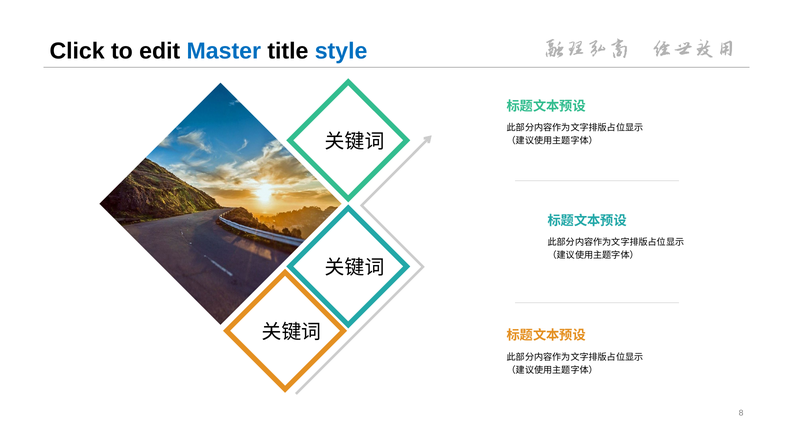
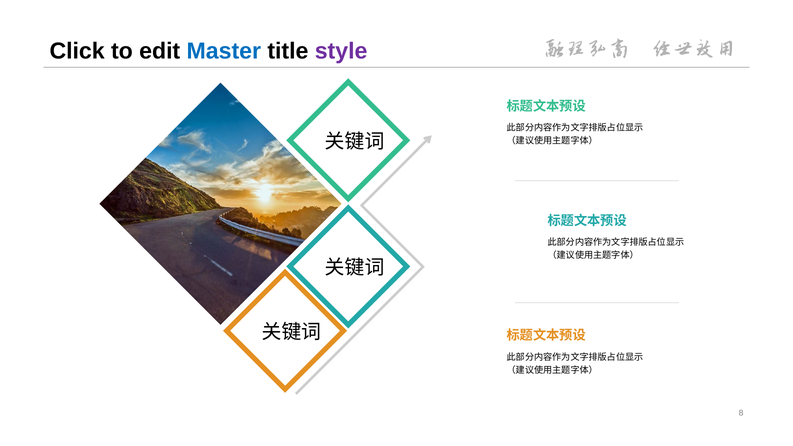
style colour: blue -> purple (341, 51)
